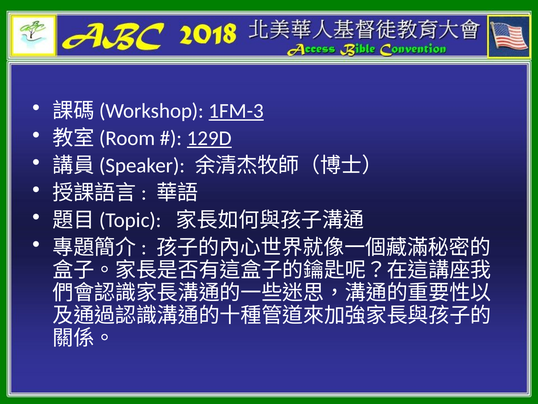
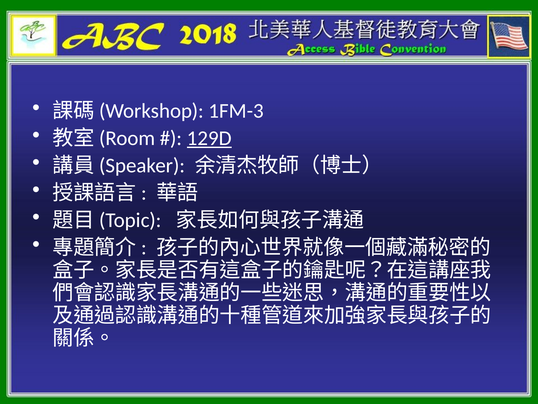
1FM-3 underline: present -> none (236, 111)
